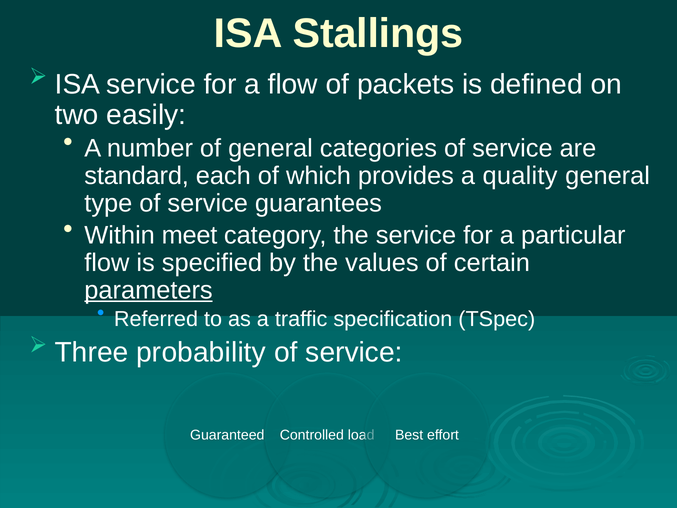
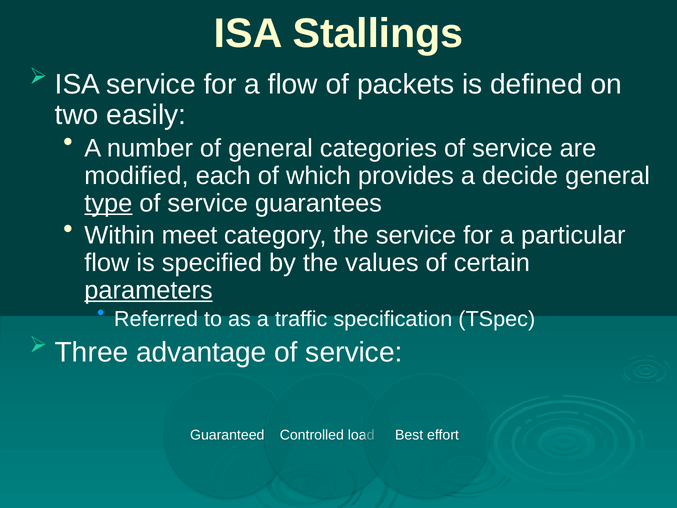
standard: standard -> modified (136, 176)
quality: quality -> decide (520, 176)
type underline: none -> present (108, 203)
probability: probability -> advantage (201, 352)
